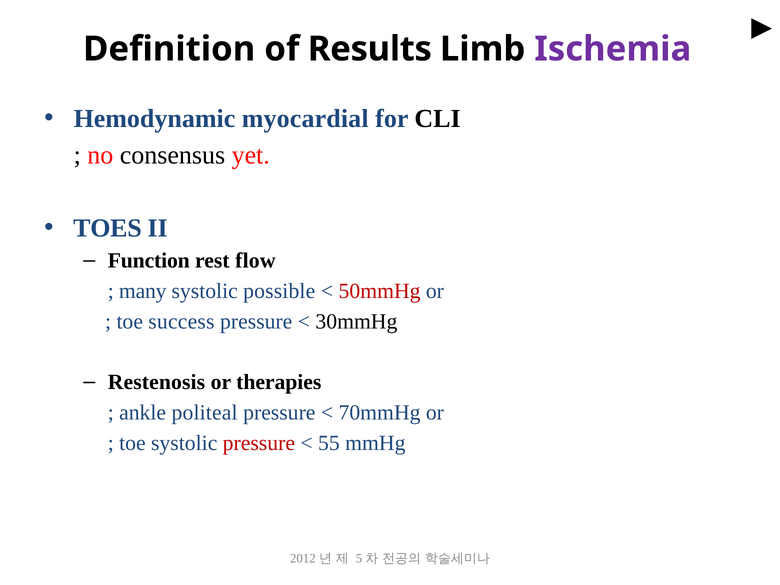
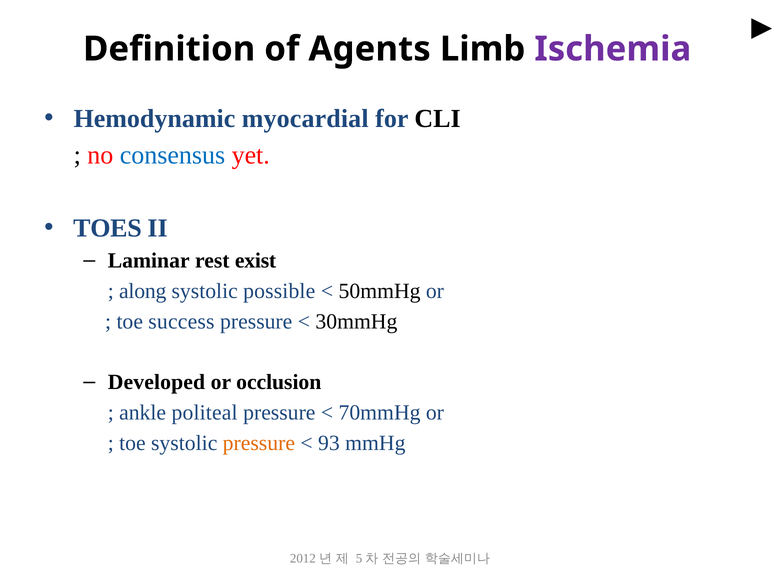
Results: Results -> Agents (370, 49)
consensus colour: black -> blue (172, 155)
Function: Function -> Laminar (149, 261)
flow: flow -> exist (256, 261)
many: many -> along (143, 291)
50mmHg colour: red -> black (380, 291)
Restenosis: Restenosis -> Developed (156, 382)
therapies: therapies -> occlusion (279, 382)
pressure colour: red -> orange (259, 443)
55: 55 -> 93 (329, 443)
